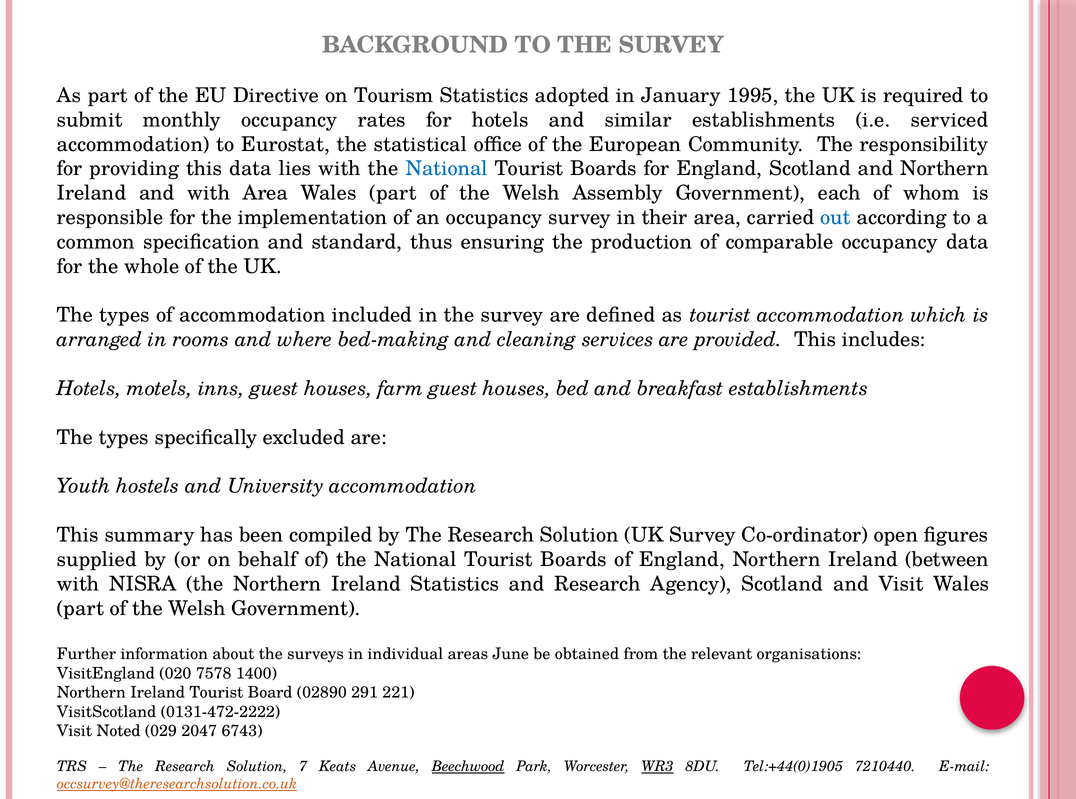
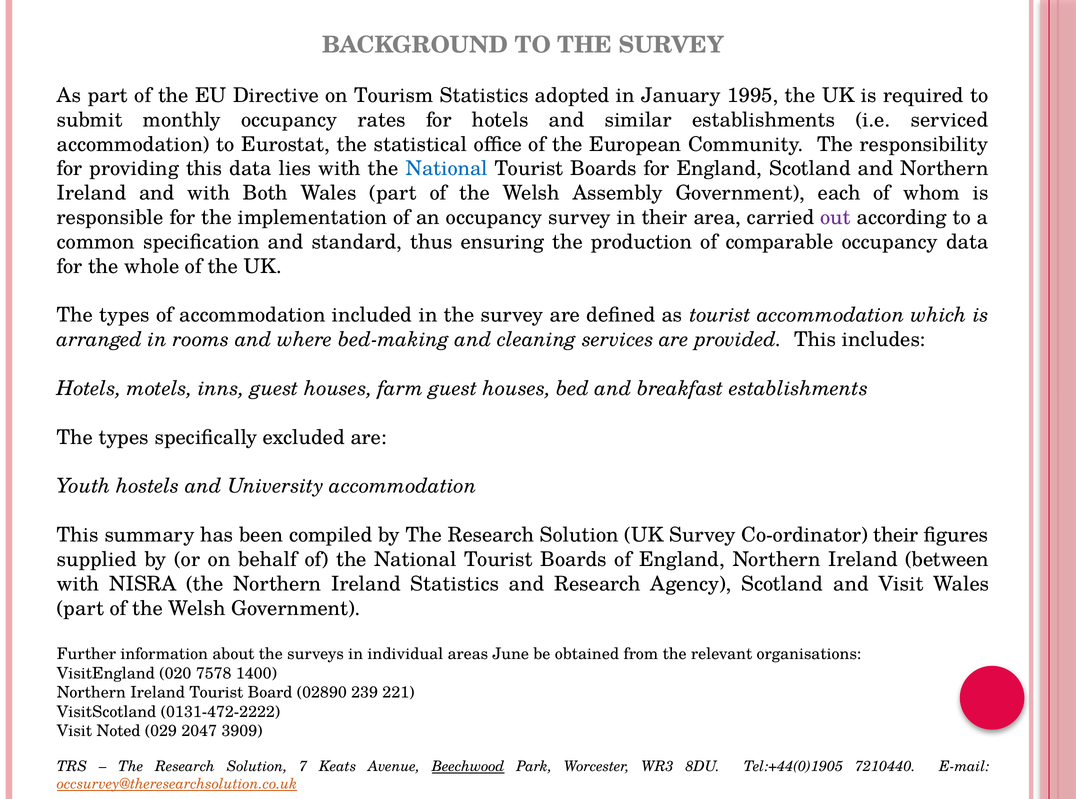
with Area: Area -> Both (265, 193)
out colour: blue -> purple (835, 218)
Co-ordinator open: open -> their (896, 536)
291: 291 -> 239 (365, 693)
6743: 6743 -> 3909 (242, 732)
WR3 underline: present -> none (657, 767)
